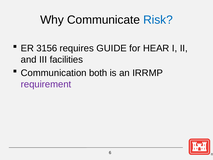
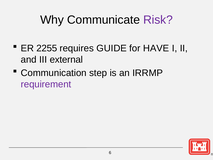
Risk colour: blue -> purple (158, 20)
3156: 3156 -> 2255 (47, 48)
HEAR: HEAR -> HAVE (156, 48)
facilities: facilities -> external (66, 60)
both: both -> step (98, 73)
